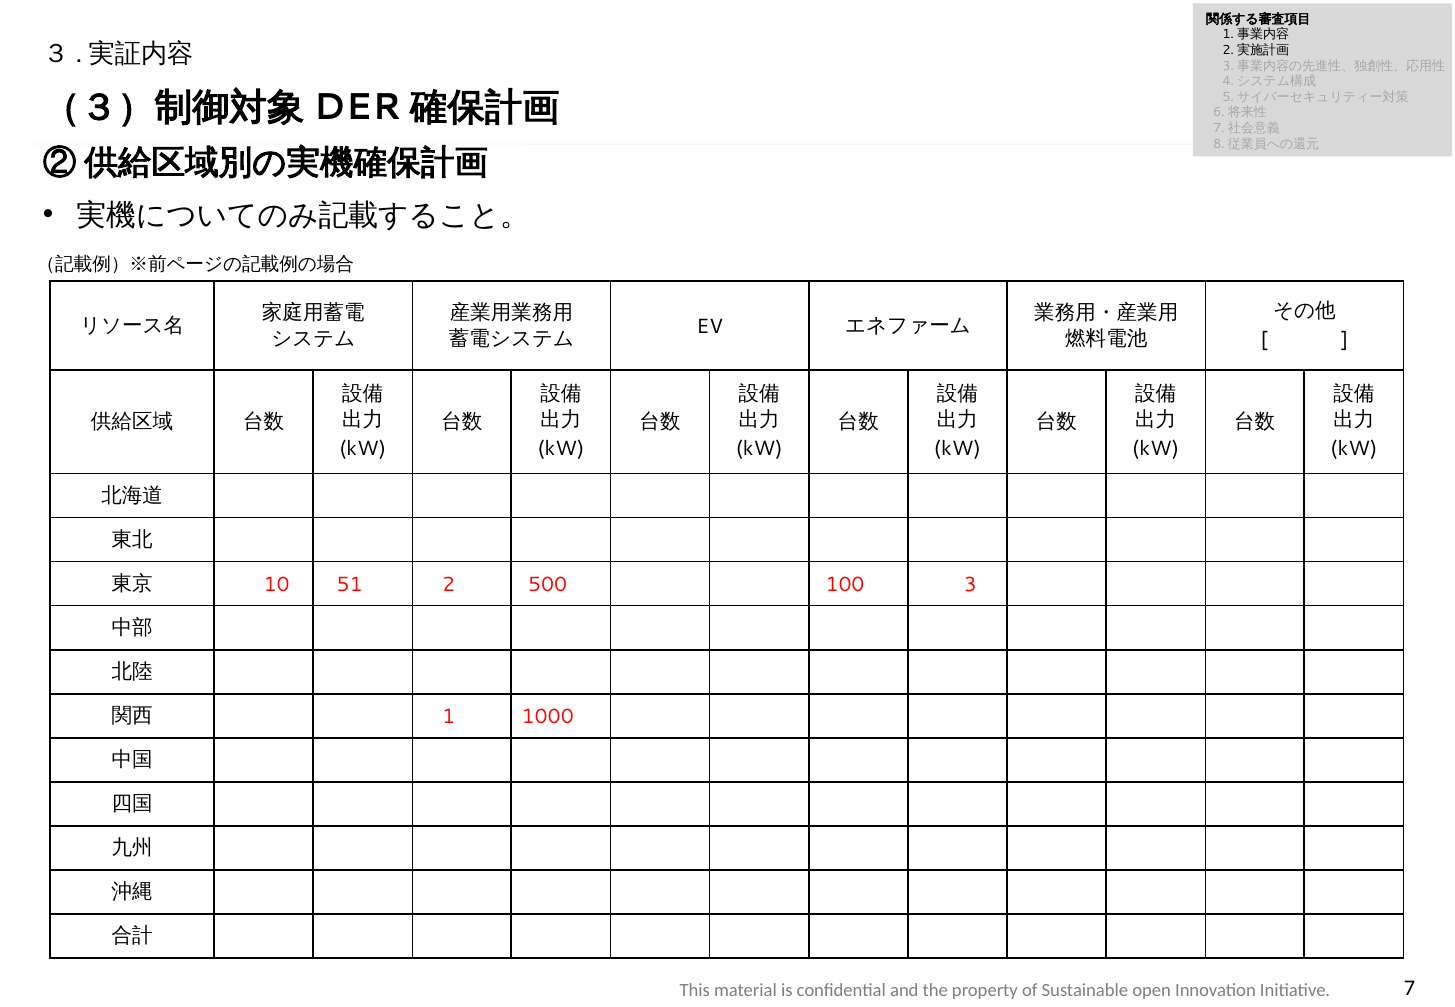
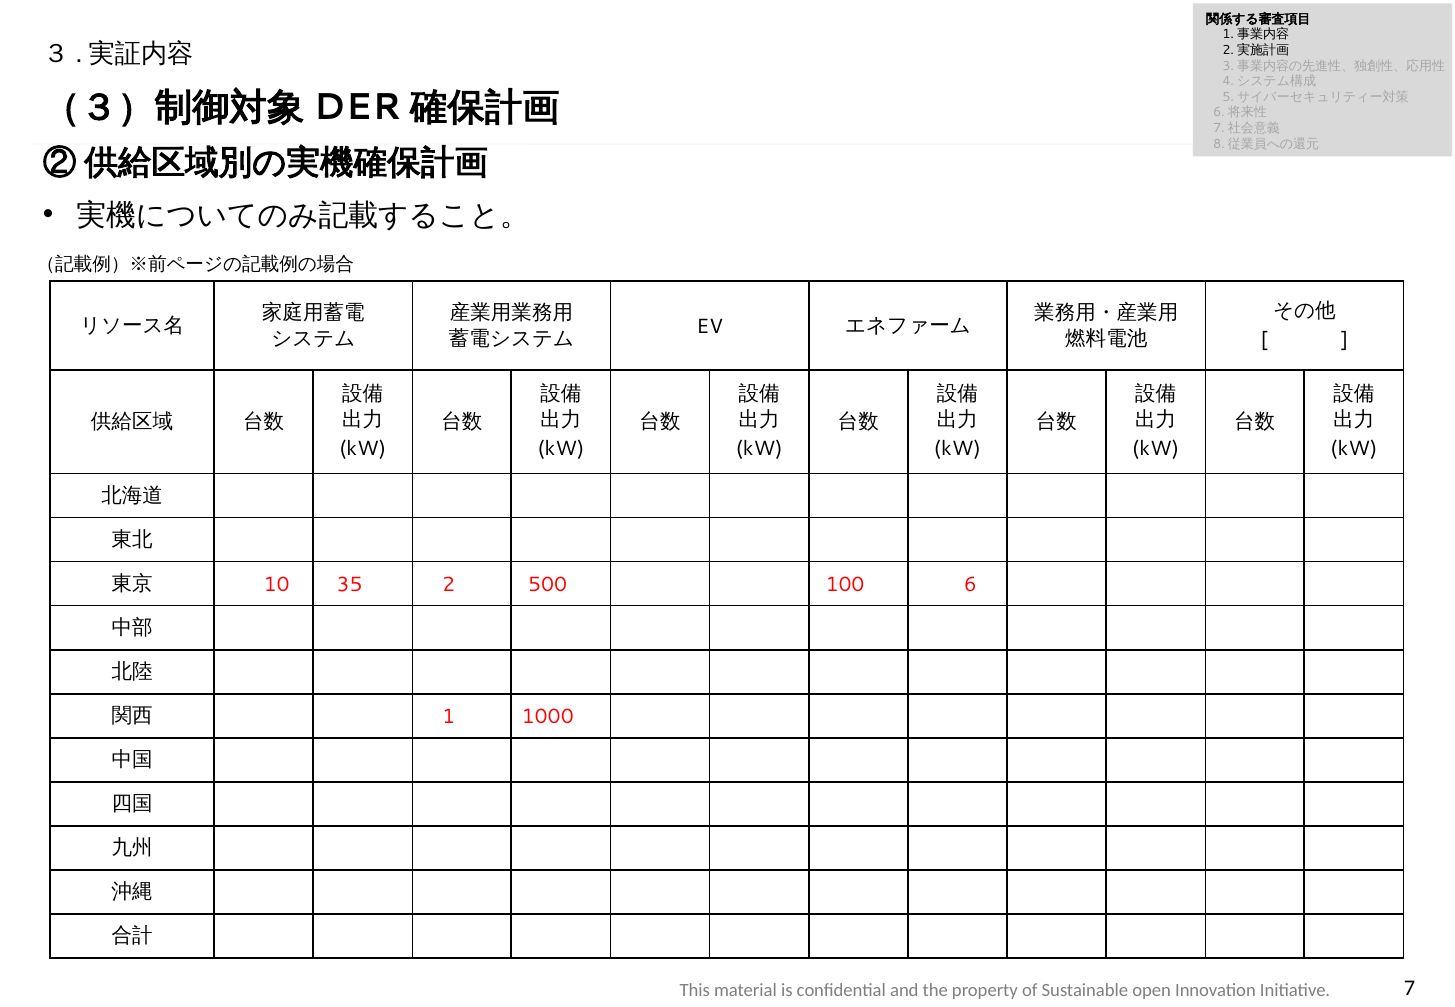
51: 51 -> 35 (350, 585)
3: 3 -> 6 (970, 585)
